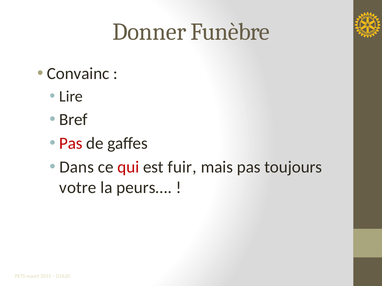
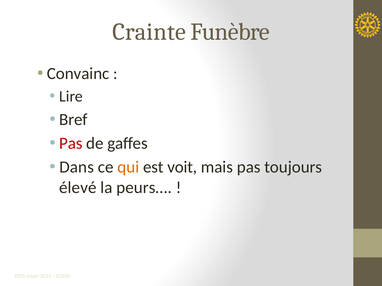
Donner: Donner -> Crainte (149, 32)
qui colour: red -> orange (128, 167)
fuir: fuir -> voit (182, 167)
votre: votre -> élevé (78, 188)
